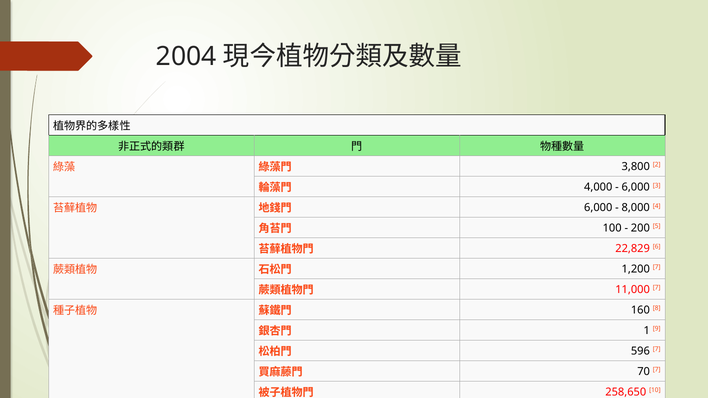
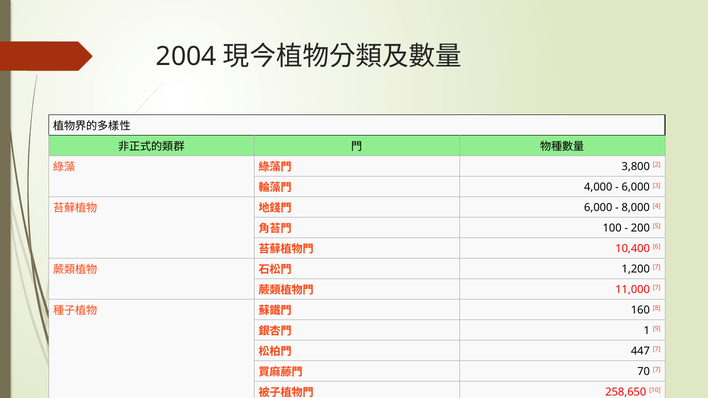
22,829: 22,829 -> 10,400 (633, 249)
596: 596 -> 447 (640, 351)
